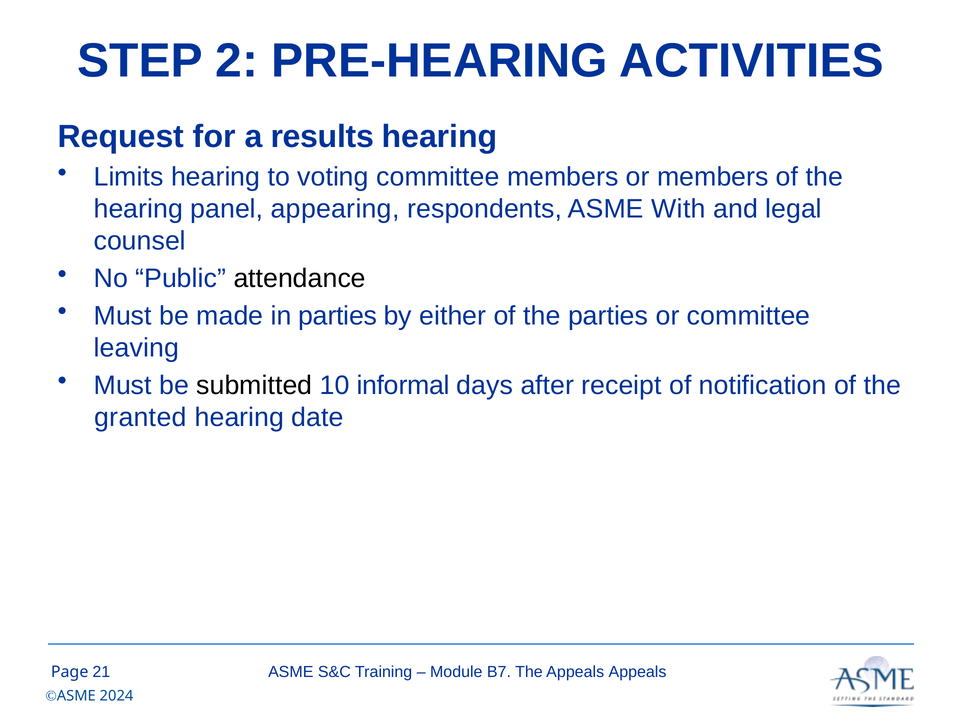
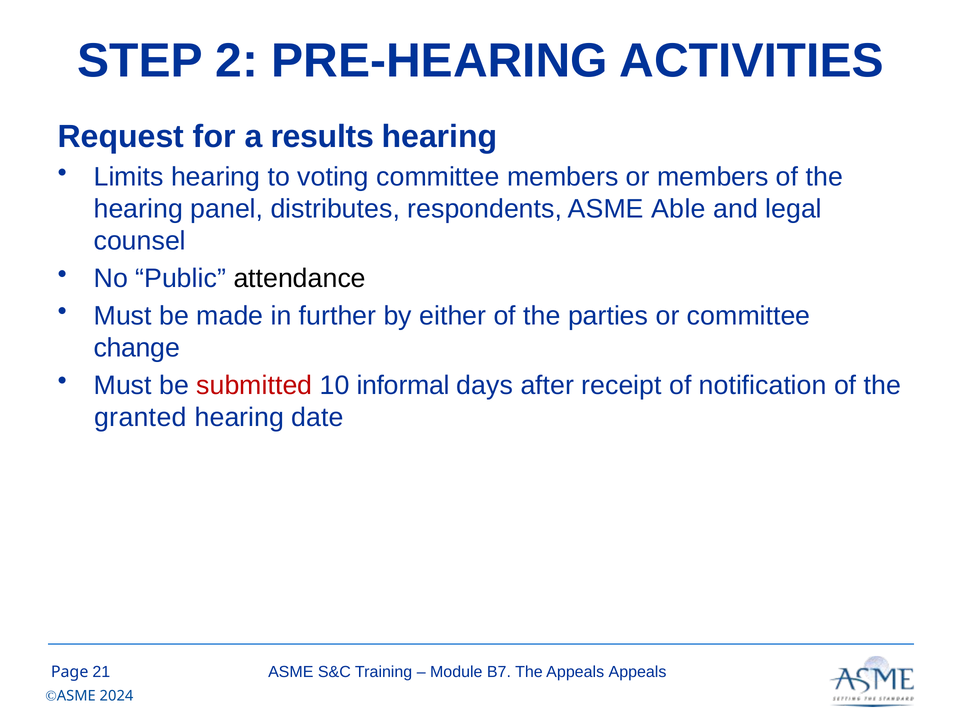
appearing: appearing -> distributes (335, 209)
With: With -> Able (678, 209)
in parties: parties -> further (338, 316)
leaving: leaving -> change (137, 348)
submitted colour: black -> red (254, 386)
